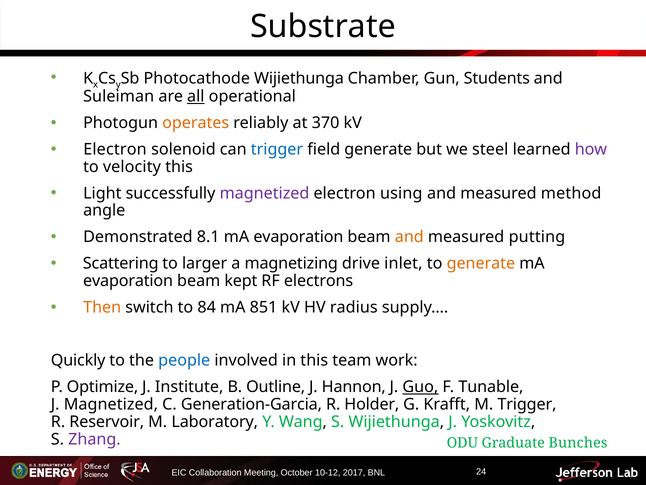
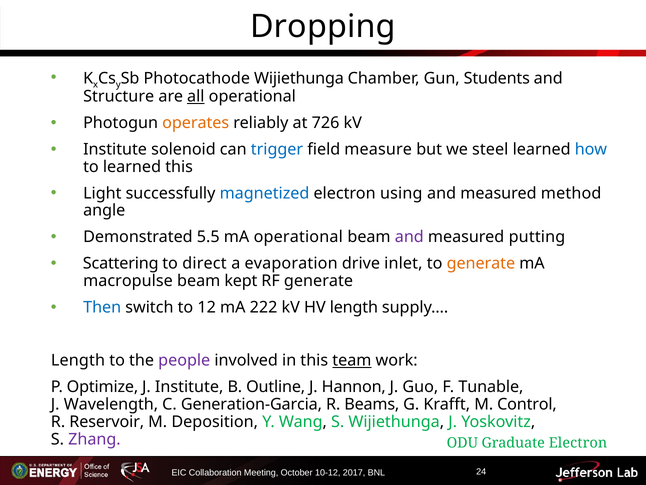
Substrate: Substrate -> Dropping (323, 27)
Suleiman: Suleiman -> Structure (119, 96)
370: 370 -> 726 (326, 123)
Electron: Electron -> Institute (115, 149)
field generate: generate -> measure (378, 149)
how colour: purple -> blue (591, 149)
to velocity: velocity -> learned (132, 167)
magnetized colour: purple -> blue (265, 193)
8.1: 8.1 -> 5.5 (208, 237)
evaporation: evaporation -> operational (298, 237)
and colour: orange -> purple (409, 237)
larger: larger -> direct (204, 263)
magnetizing: magnetizing -> evaporation (291, 263)
evaporation: evaporation -> macropulse (128, 281)
RF electrons: electrons -> generate (319, 281)
Then colour: orange -> blue (102, 307)
84: 84 -> 12 (207, 307)
851: 851 -> 222 (264, 307)
HV radius: radius -> length (354, 307)
Quickly: Quickly -> Length (78, 360)
people colour: blue -> purple (184, 360)
team underline: none -> present (352, 360)
Guo underline: present -> none (420, 386)
J Magnetized: Magnetized -> Wavelength (111, 404)
Holder: Holder -> Beams (372, 404)
M Trigger: Trigger -> Control (527, 404)
Laboratory: Laboratory -> Deposition (215, 421)
Graduate Bunches: Bunches -> Electron (578, 442)
